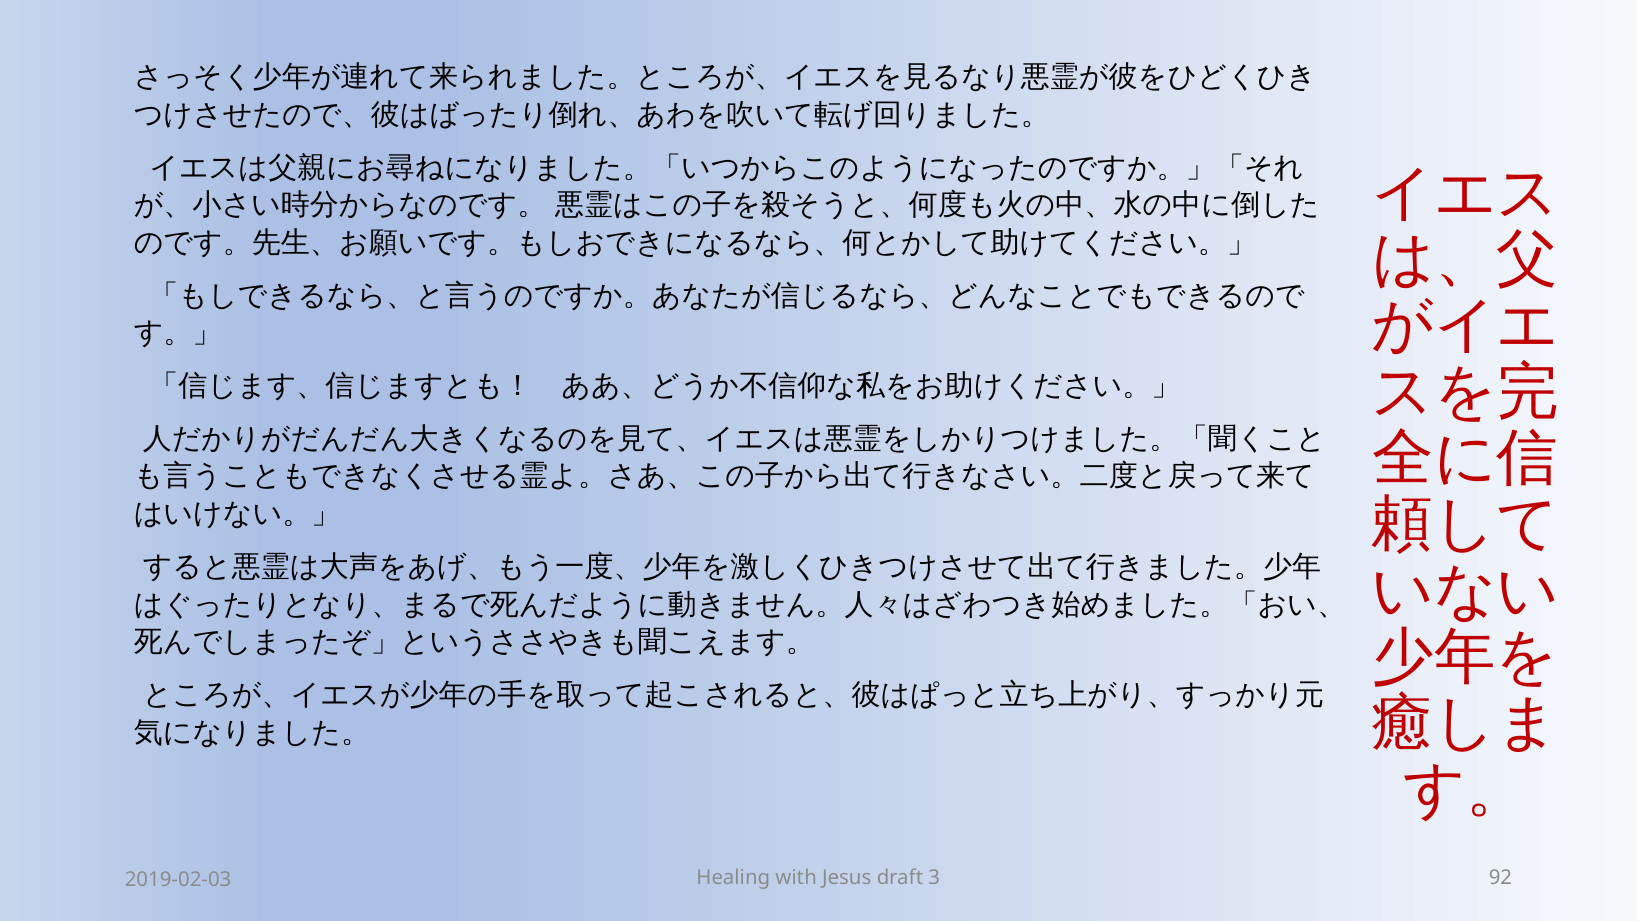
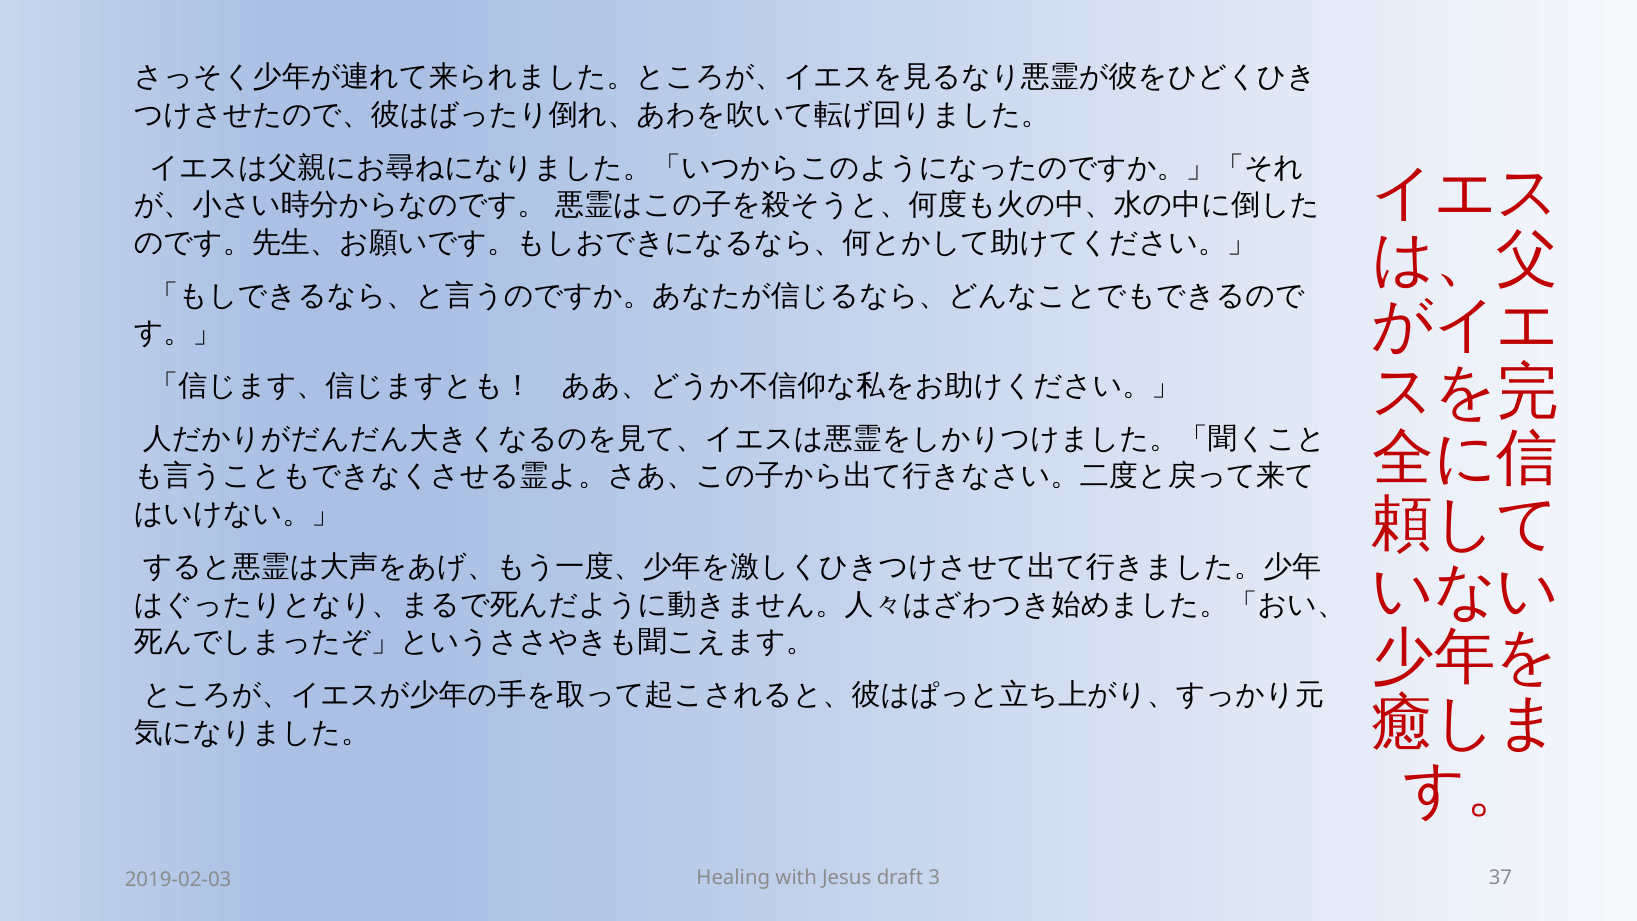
92: 92 -> 37 (1500, 878)
